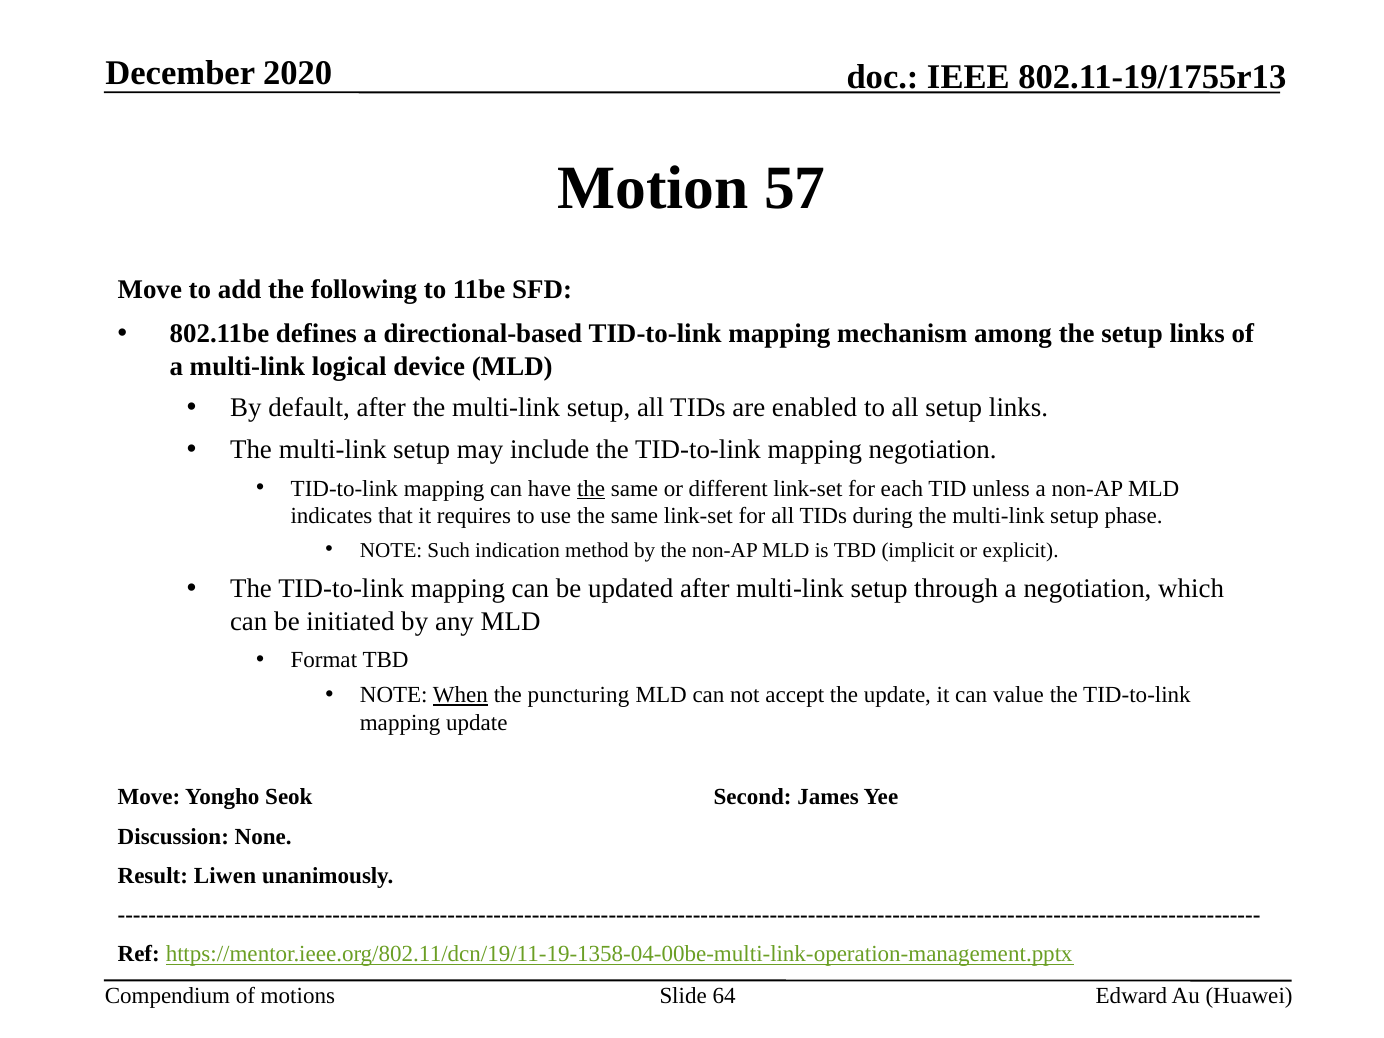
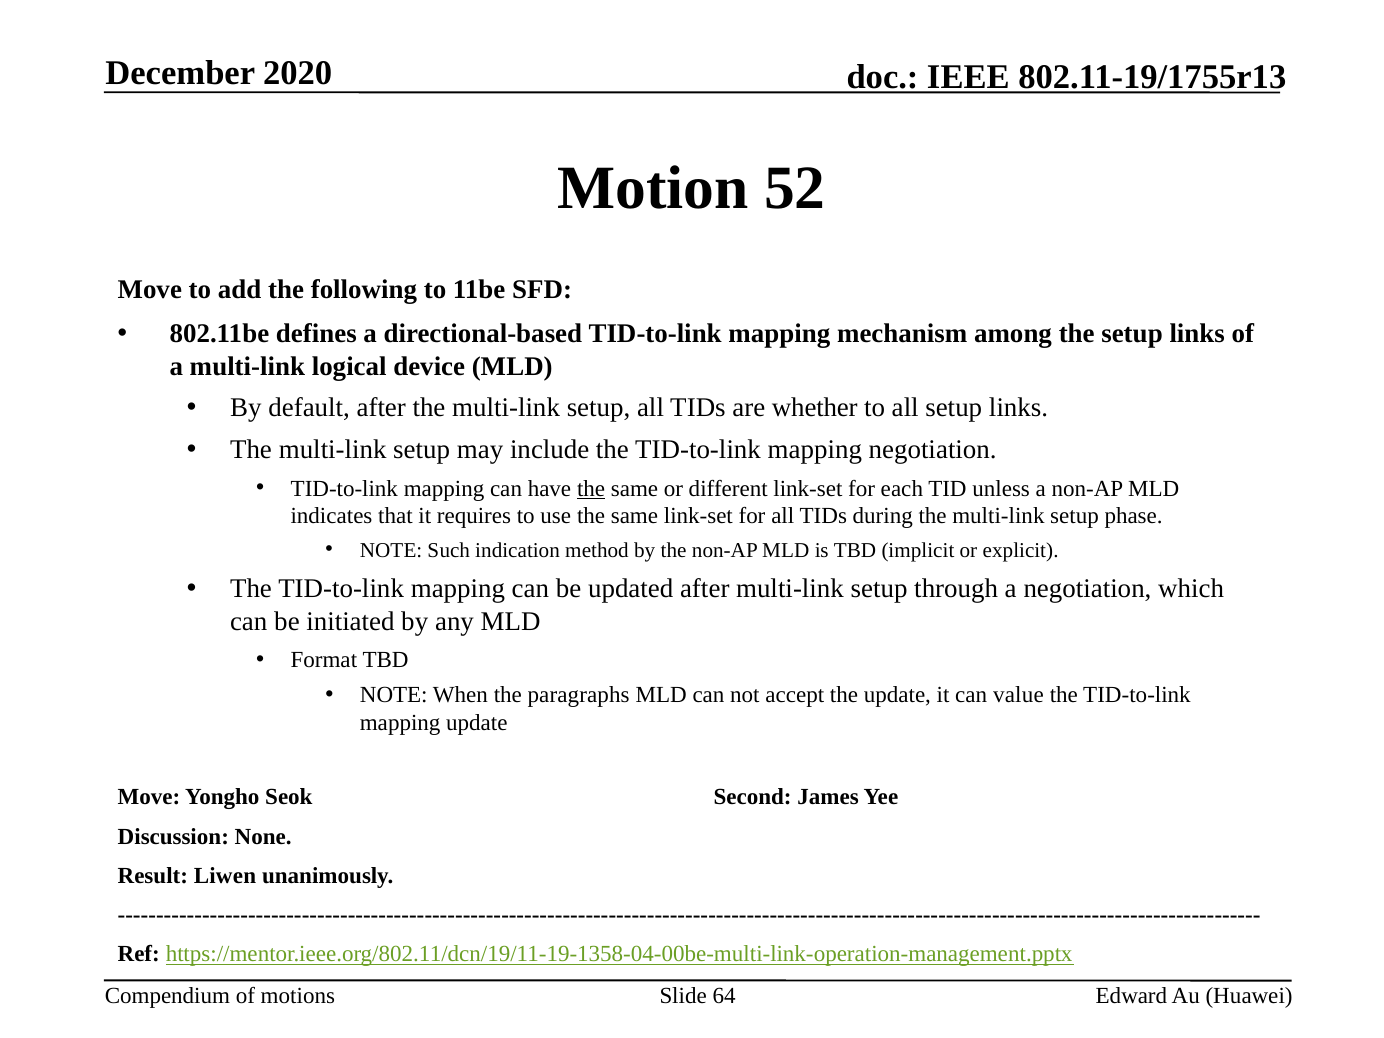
57: 57 -> 52 (795, 189)
enabled: enabled -> whether (815, 408)
When underline: present -> none (460, 695)
puncturing: puncturing -> paragraphs (579, 695)
